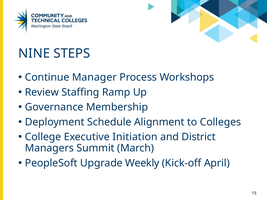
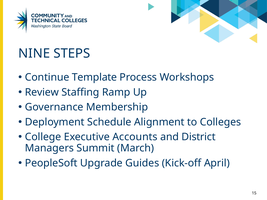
Manager: Manager -> Template (94, 77)
Initiation: Initiation -> Accounts (135, 137)
Weekly: Weekly -> Guides (142, 163)
